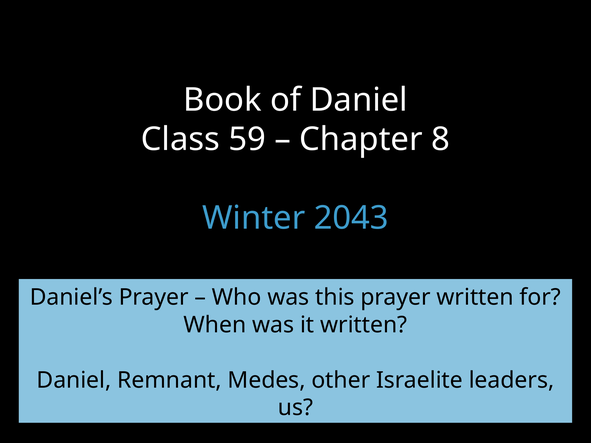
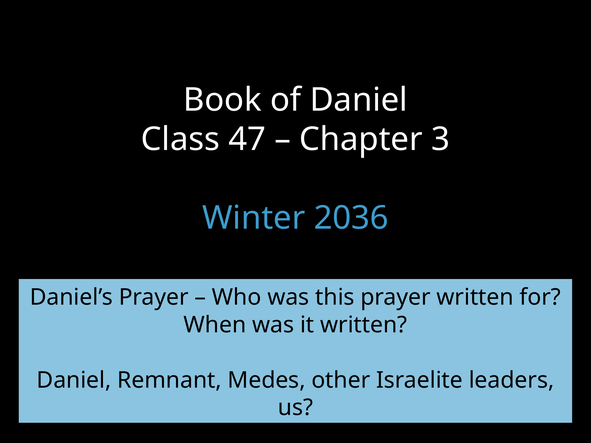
59: 59 -> 47 (247, 140)
8: 8 -> 3 (441, 140)
2043: 2043 -> 2036 (351, 218)
